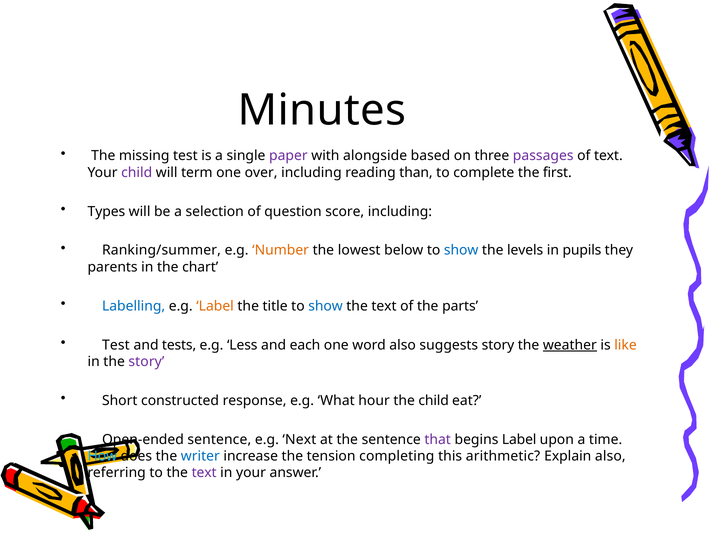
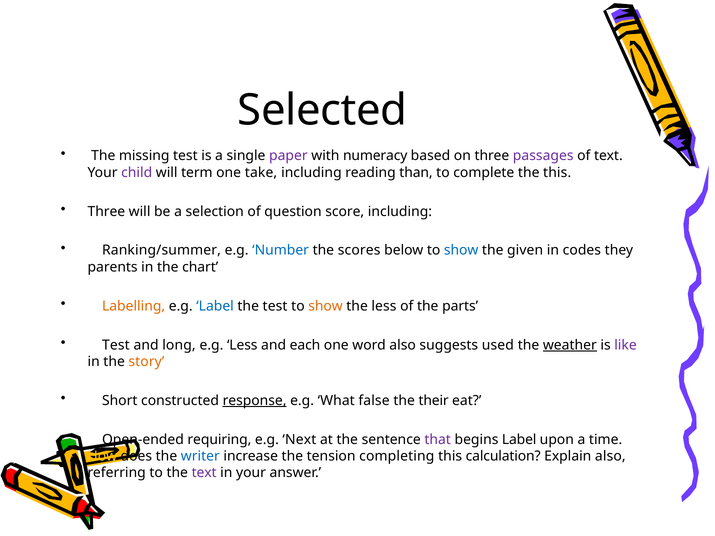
Minutes: Minutes -> Selected (322, 110)
alongside: alongside -> numeracy (375, 156)
over: over -> take (261, 173)
the first: first -> this (557, 173)
Types: Types -> Three (106, 212)
Number colour: orange -> blue (281, 251)
lowest: lowest -> scores (359, 251)
levels: levels -> given (525, 251)
pupils: pupils -> codes (582, 251)
Labelling colour: blue -> orange (134, 306)
Label colour: orange -> blue (215, 306)
the title: title -> test (275, 306)
show colour: blue -> orange (326, 306)
text: text -> less (384, 306)
tests: tests -> long (179, 345)
suggests story: story -> used (498, 345)
like colour: orange -> purple (626, 345)
story colour: purple -> orange (146, 362)
response underline: none -> present (255, 401)
hour: hour -> false (374, 401)
the child: child -> their (434, 401)
Open-ended sentence: sentence -> requiring (219, 440)
How colour: light blue -> yellow (102, 456)
arithmetic: arithmetic -> calculation (503, 456)
